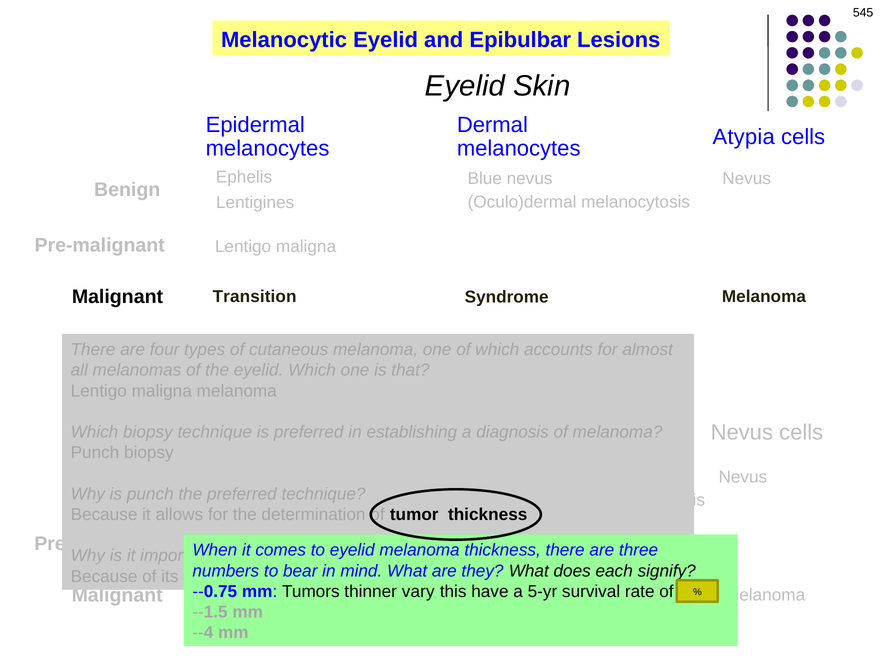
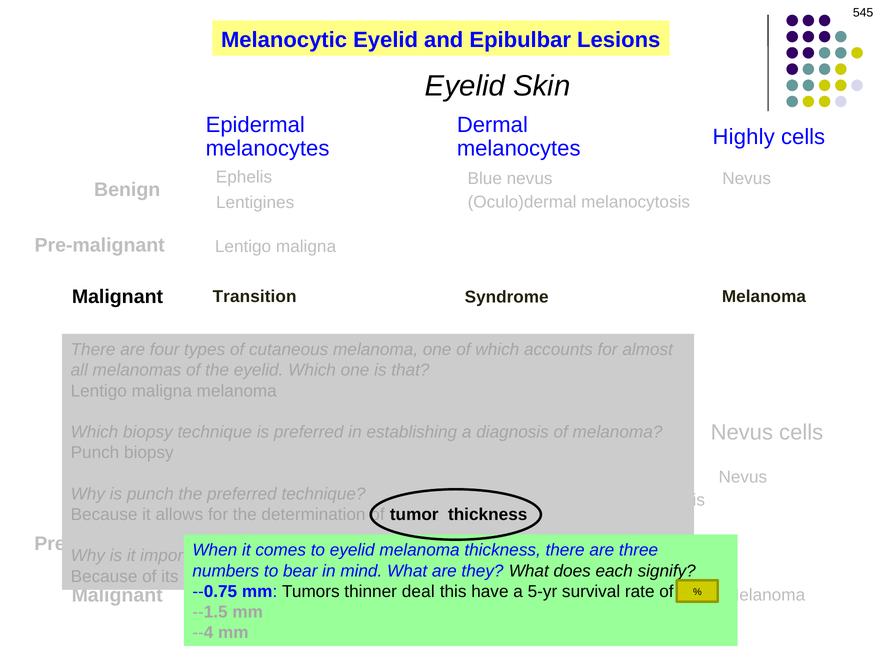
Atypia: Atypia -> Highly (744, 137)
vary: vary -> deal (418, 591)
